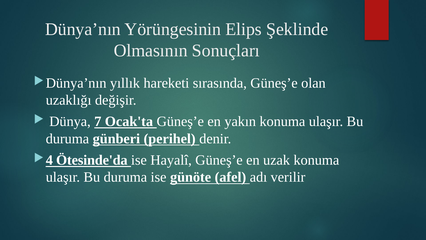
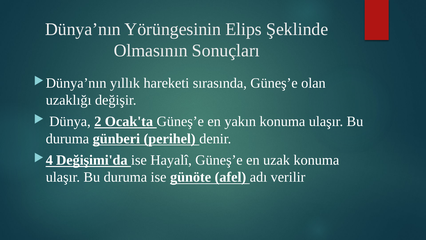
7: 7 -> 2 (98, 121)
Ötesinde'da: Ötesinde'da -> Değişimi'da (92, 160)
